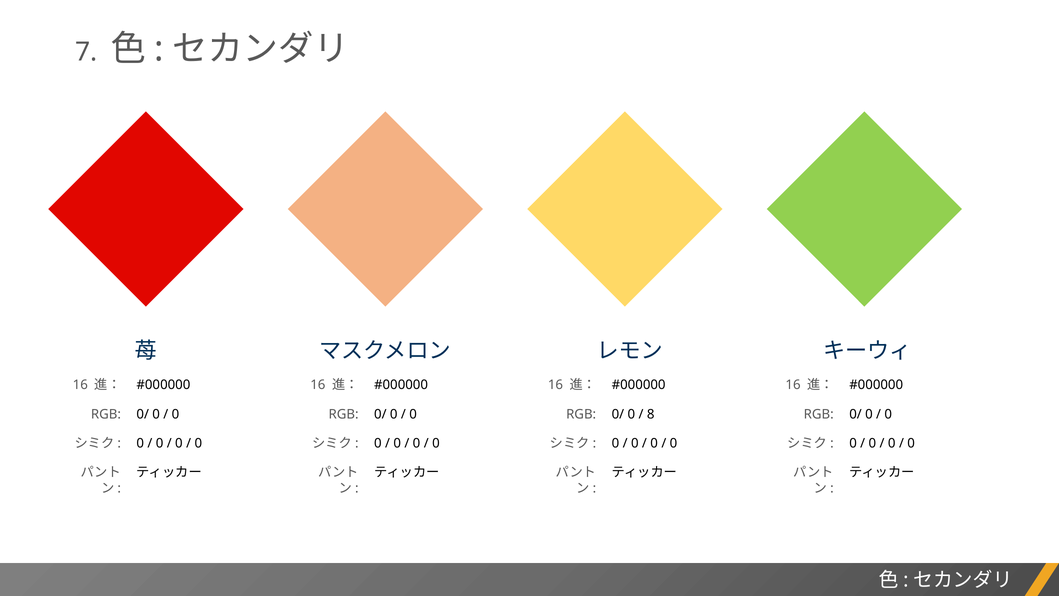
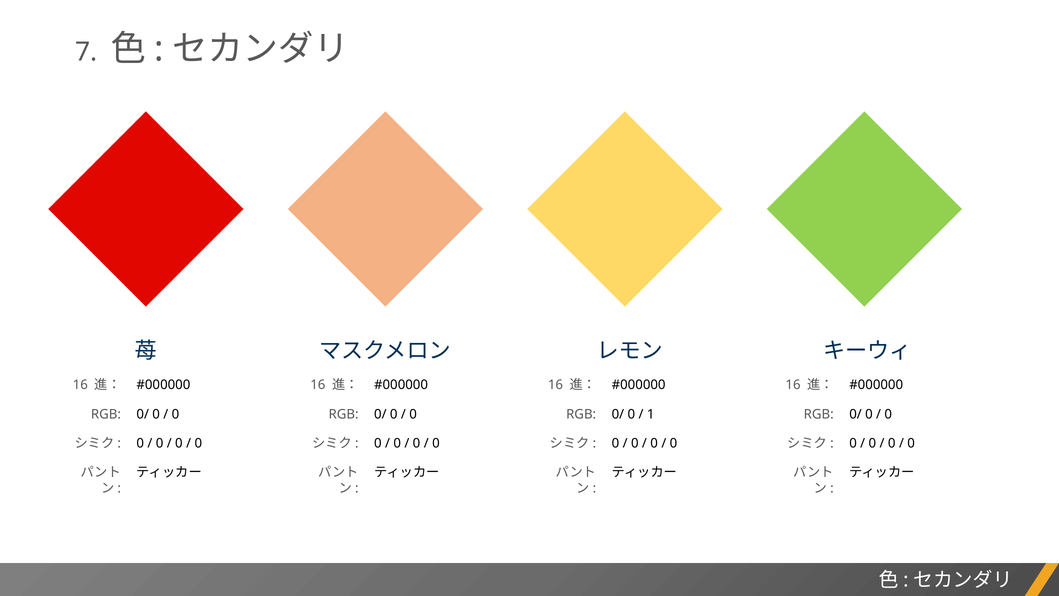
8: 8 -> 1 (651, 414)
